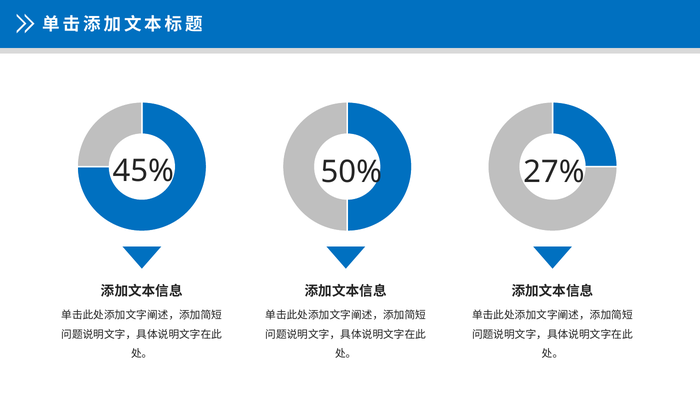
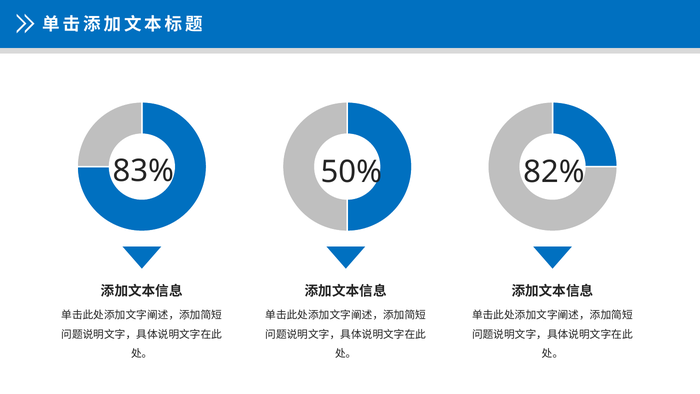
45%: 45% -> 83% (143, 171)
27%: 27% -> 82% (554, 172)
